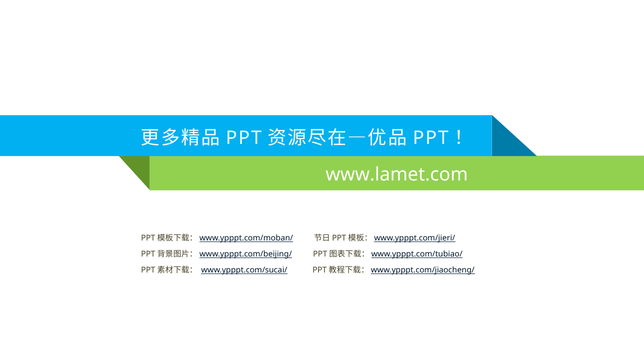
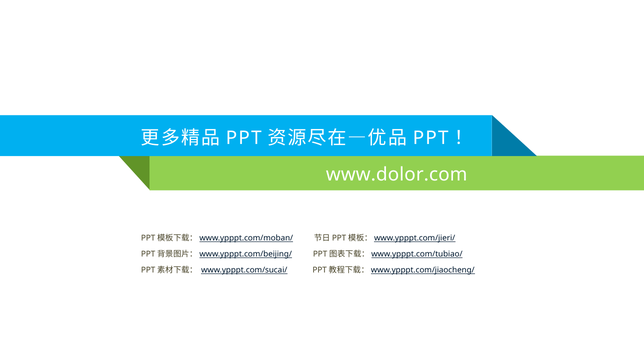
www.lamet.com: www.lamet.com -> www.dolor.com (397, 174)
